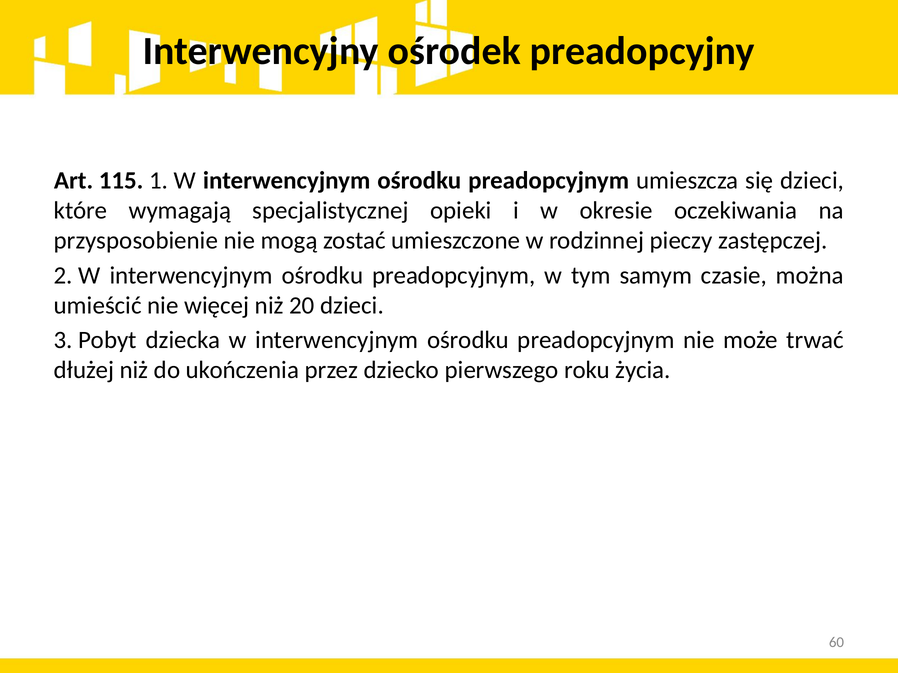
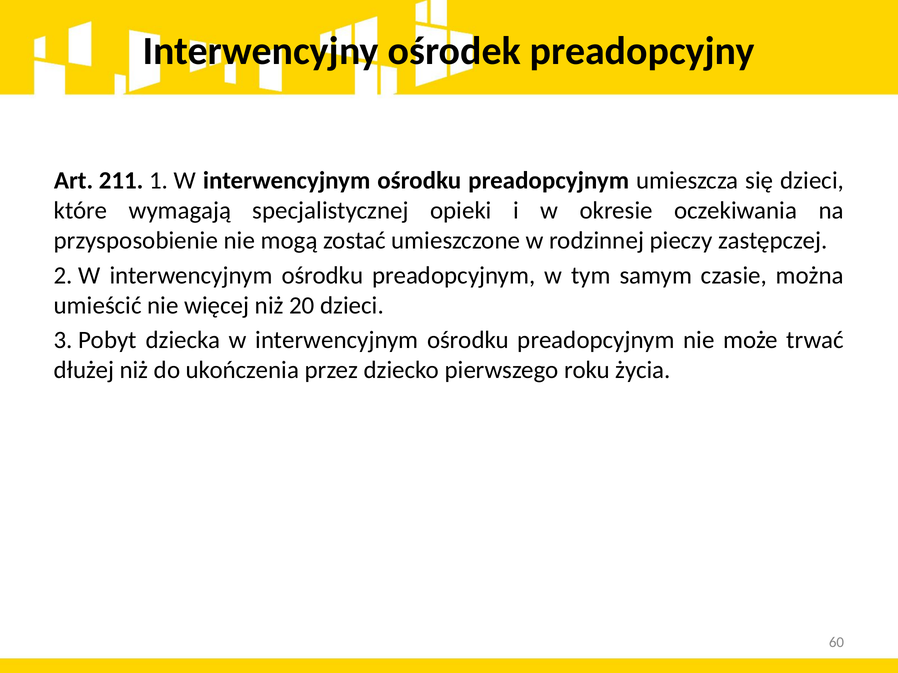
115: 115 -> 211 (121, 181)
